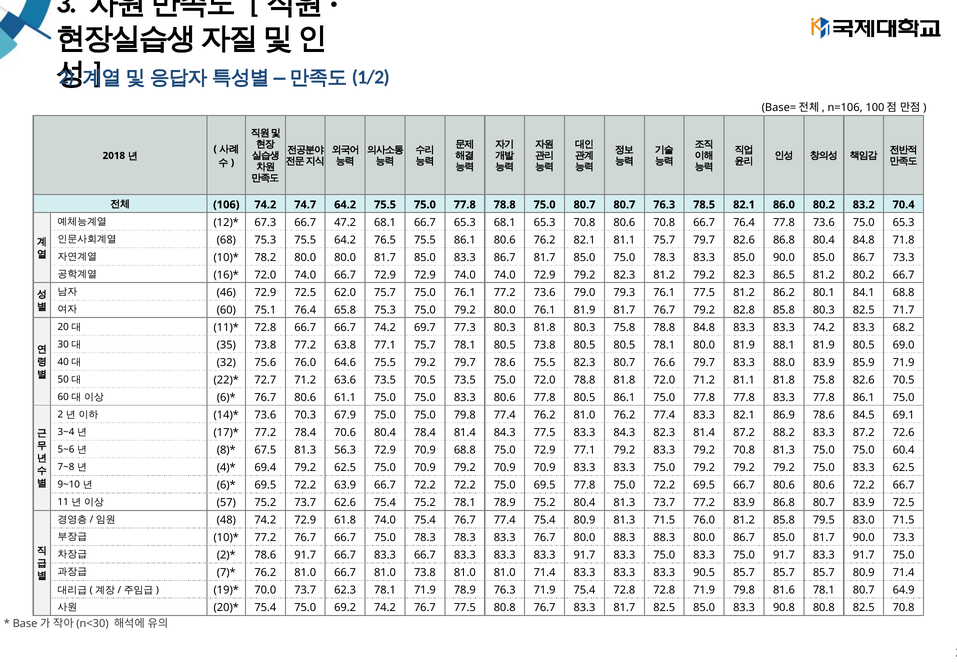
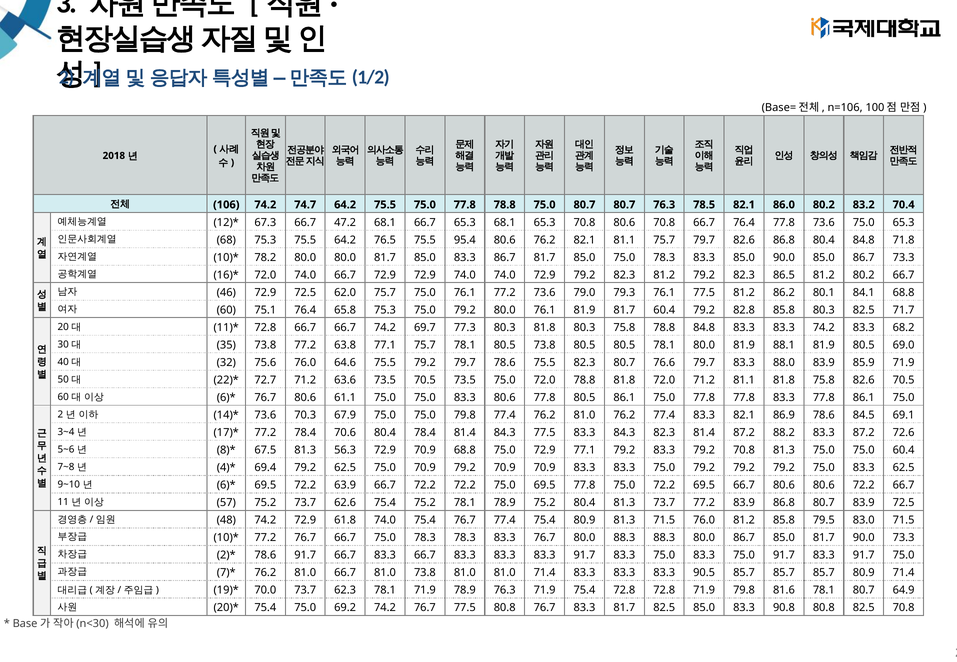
75.5 86.1: 86.1 -> 95.4 (465, 240)
81.7 76.7: 76.7 -> 60.4 (664, 310)
